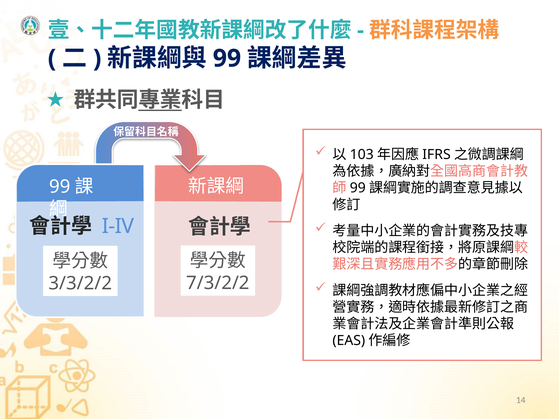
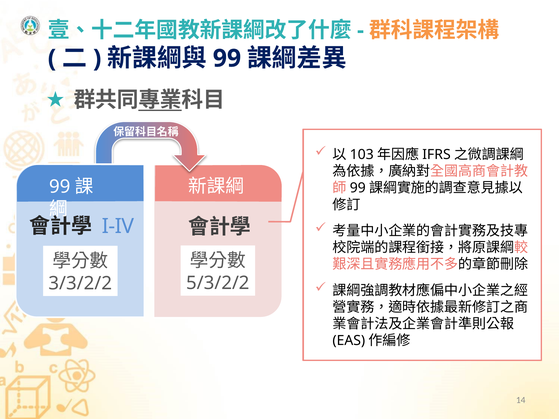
7/3/2/2: 7/3/2/2 -> 5/3/2/2 (218, 283)
